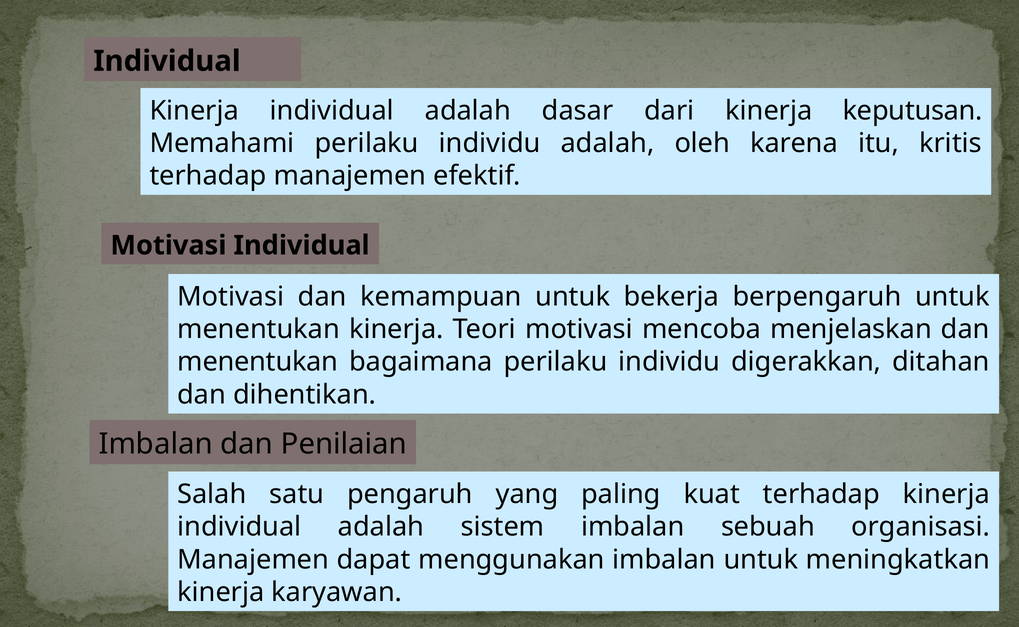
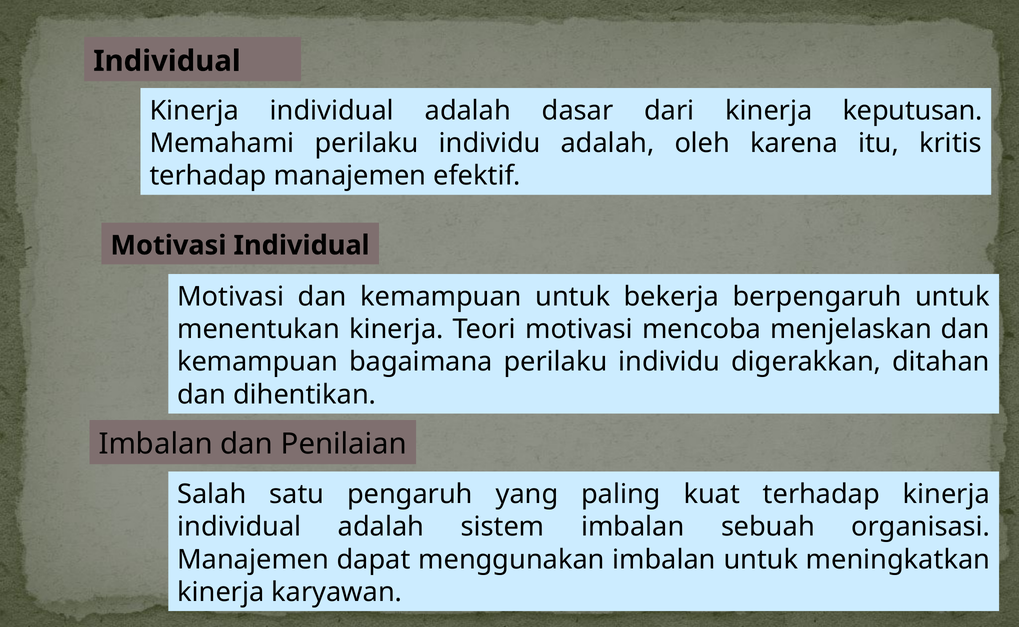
menentukan: menentukan -> kemampuan (258, 362)
